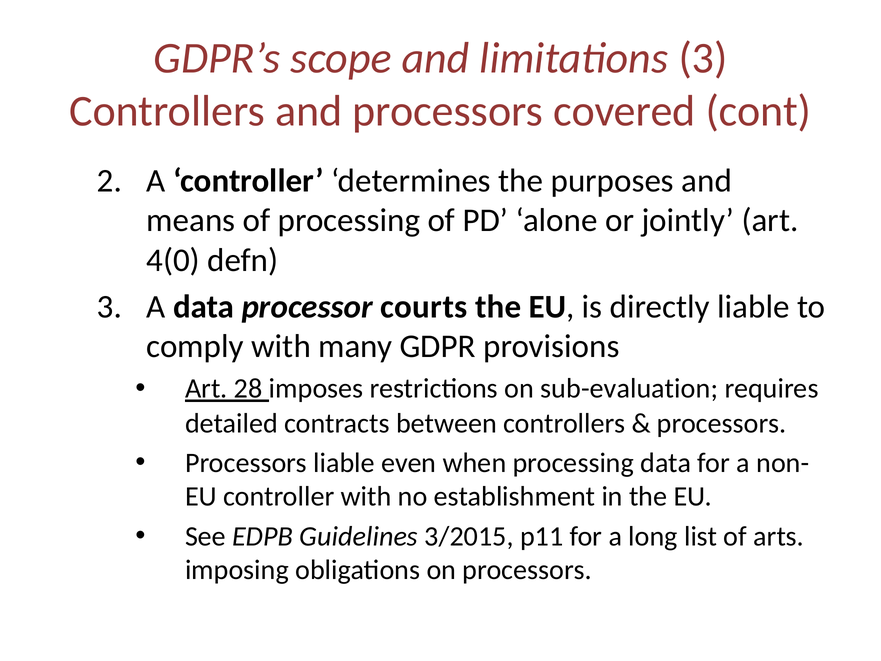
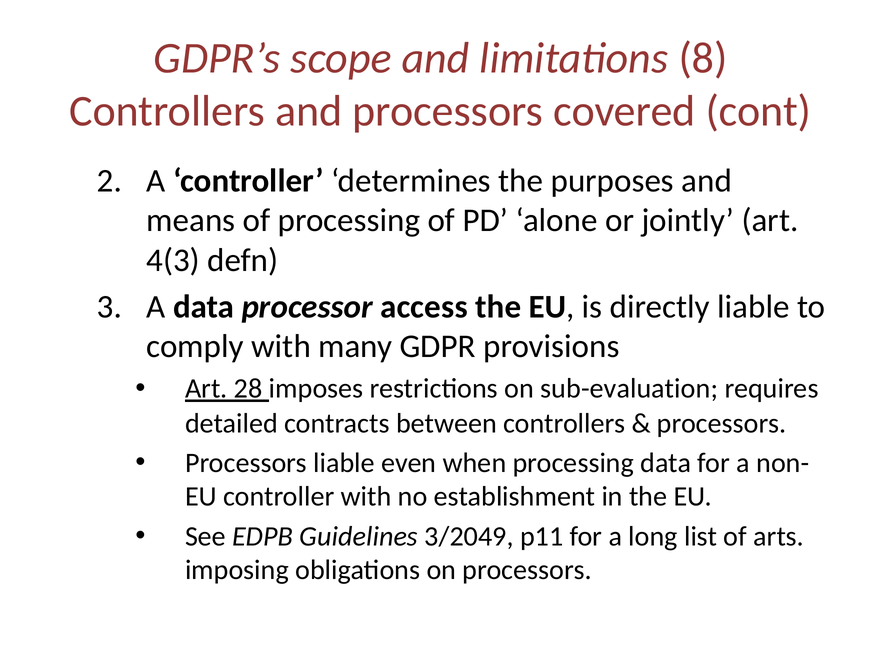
limitations 3: 3 -> 8 (703, 58)
4(0: 4(0 -> 4(3 (173, 260)
courts: courts -> access (424, 307)
3/2015: 3/2015 -> 3/2049 (469, 536)
